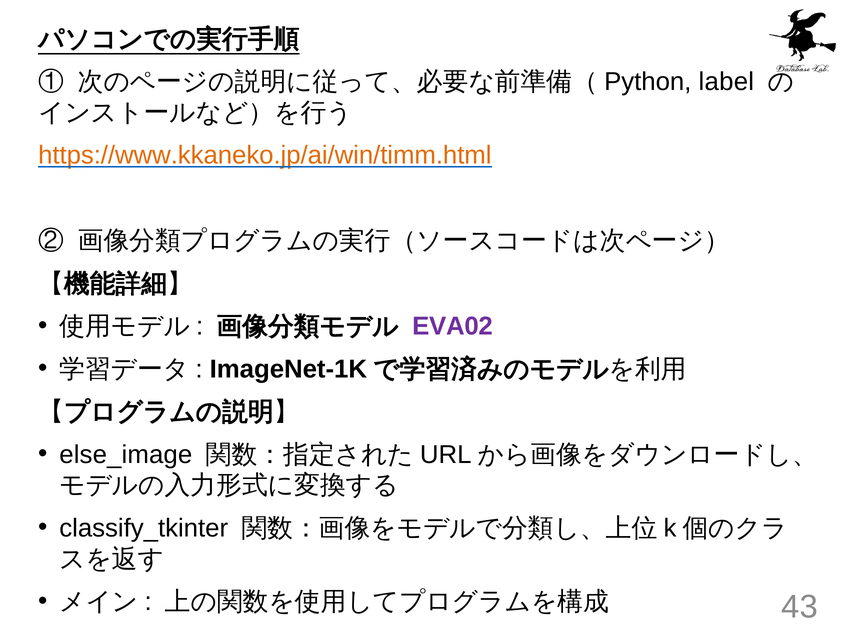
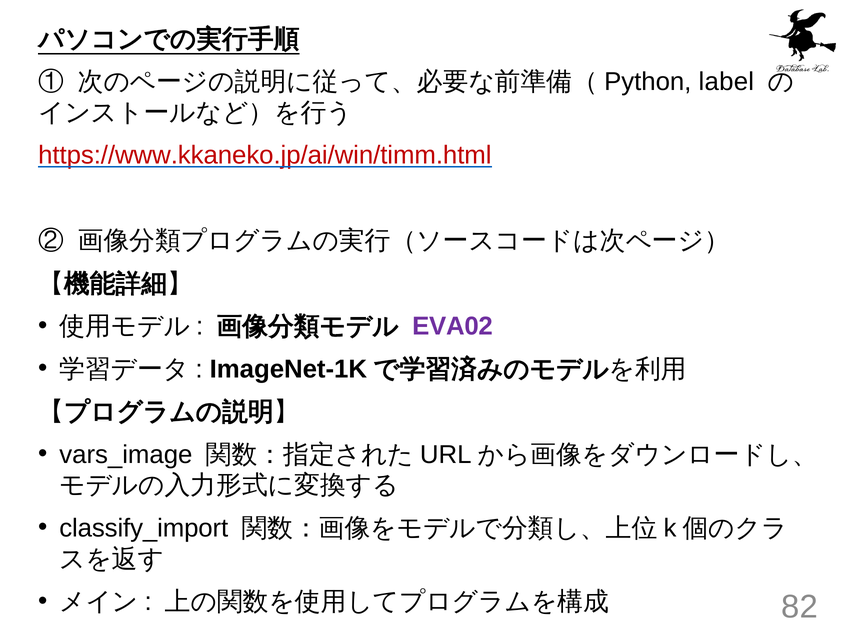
https://www.kkaneko.jp/ai/win/timm.html colour: orange -> red (265, 155)
else_image: else_image -> vars_image (126, 454)
classify_tkinter: classify_tkinter -> classify_import (144, 528)
43: 43 -> 82 (800, 607)
